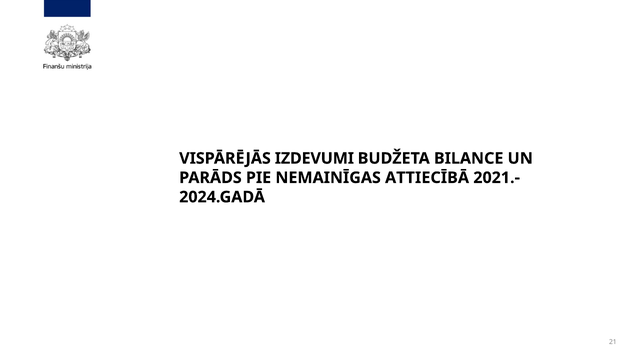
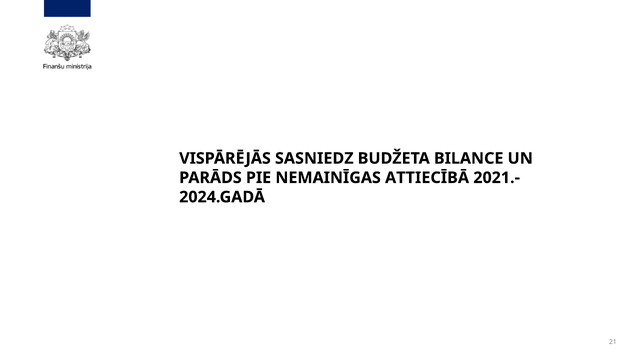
IZDEVUMI: IZDEVUMI -> SASNIEDZ (314, 158)
